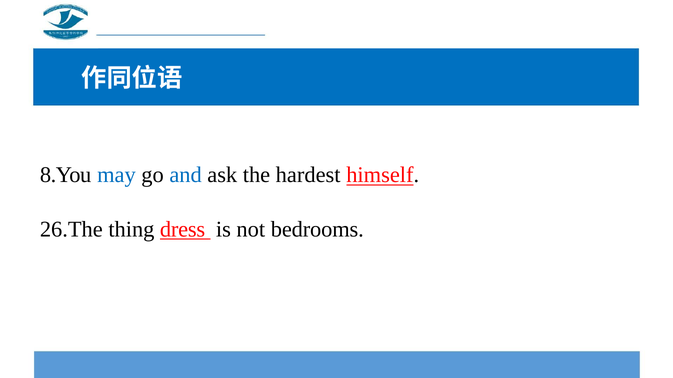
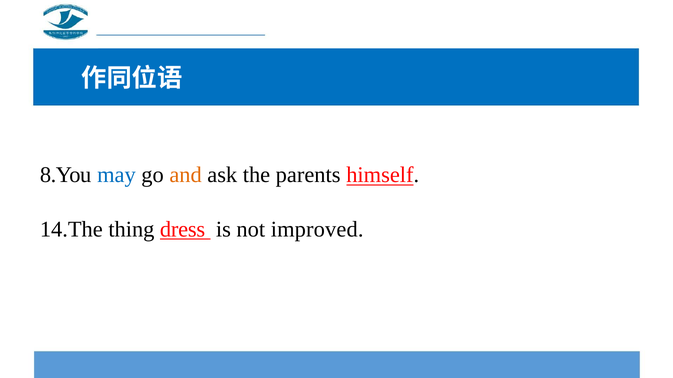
and colour: blue -> orange (186, 175)
hardest: hardest -> parents (308, 175)
26.The: 26.The -> 14.The (71, 230)
bedrooms: bedrooms -> improved (317, 230)
